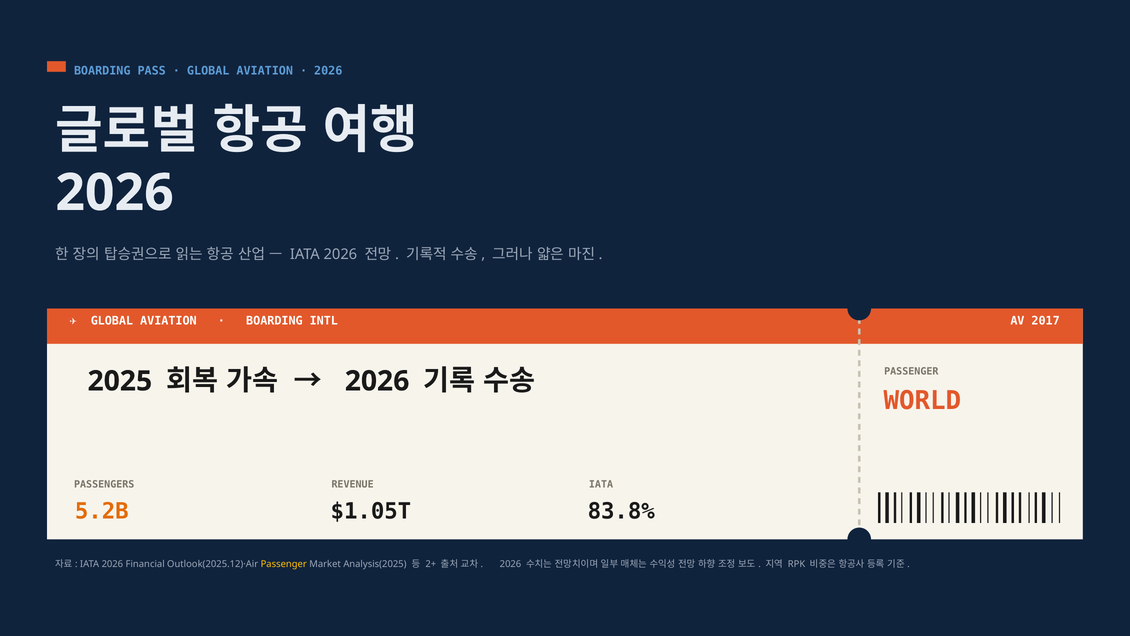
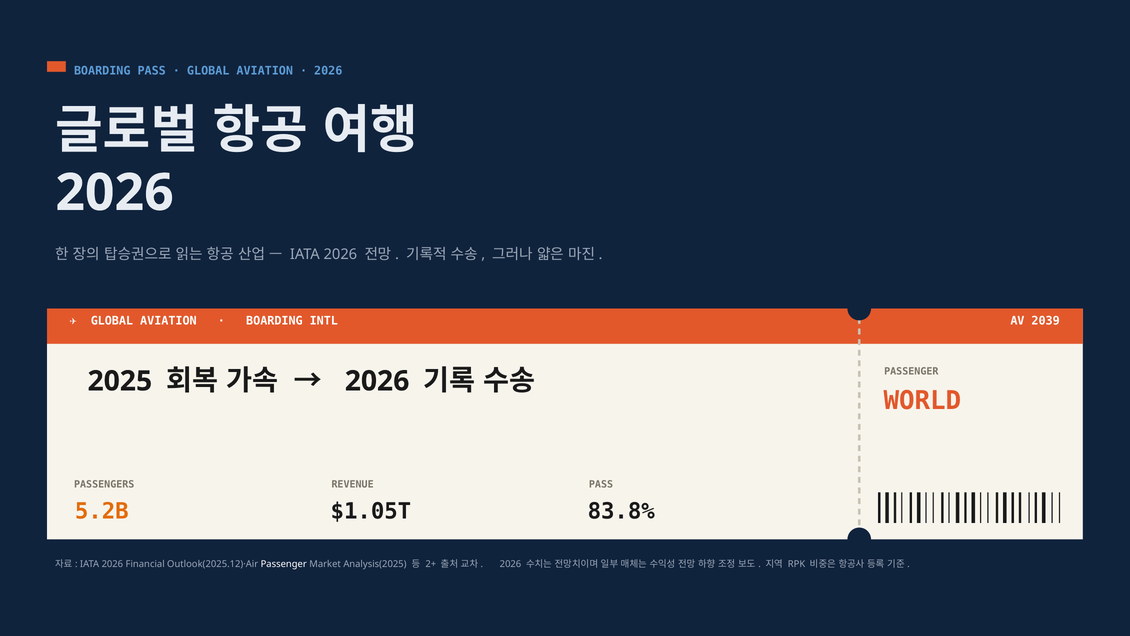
2017: 2017 -> 2039 (1046, 320)
IATA: IATA -> PASS (601, 484)
Passenger colour: yellow -> white (284, 564)
